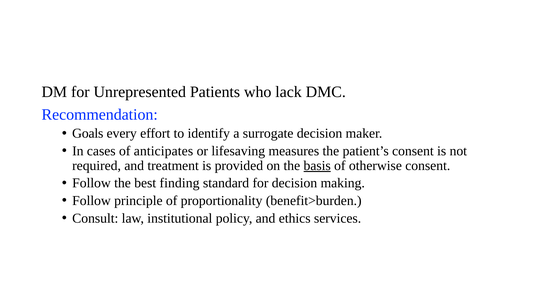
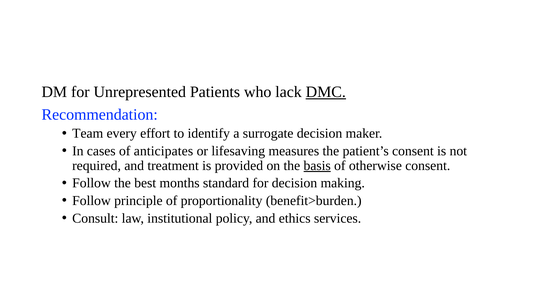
DMC underline: none -> present (326, 92)
Goals: Goals -> Team (88, 134)
finding: finding -> months (180, 184)
